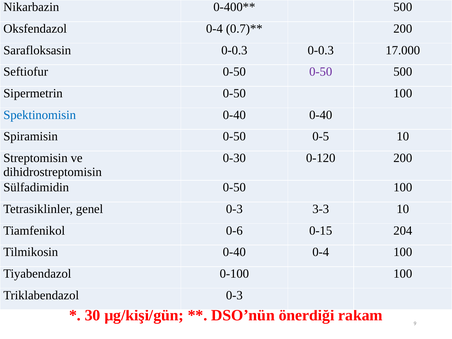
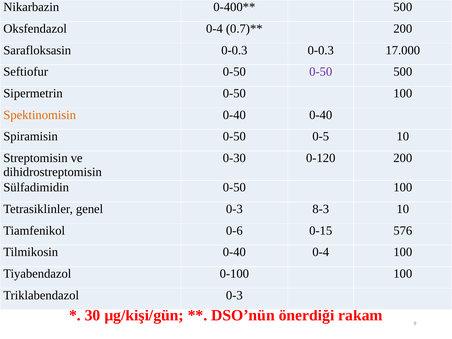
Spektinomisin colour: blue -> orange (40, 115)
3-3: 3-3 -> 8-3 (321, 209)
204: 204 -> 576 (403, 231)
